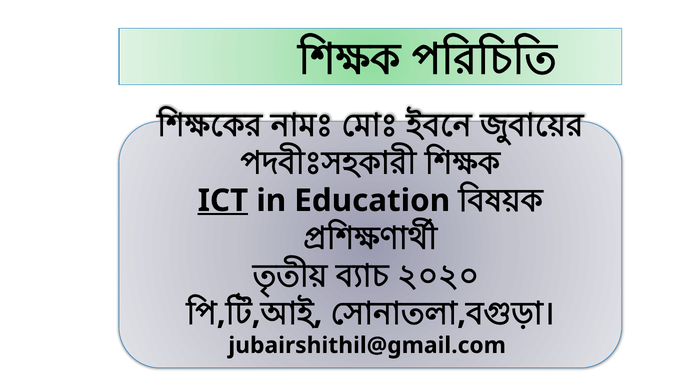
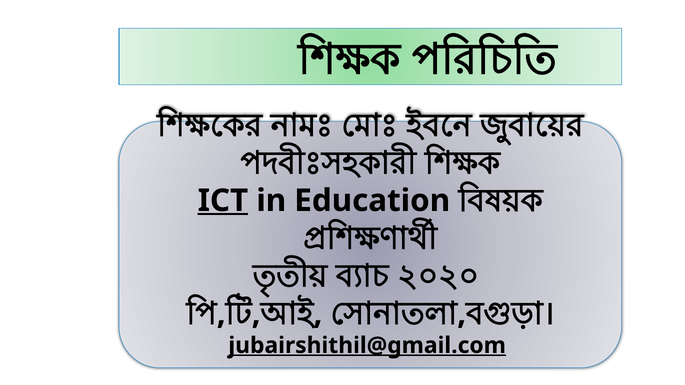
jubairshithil@gmail.com underline: none -> present (367, 346)
